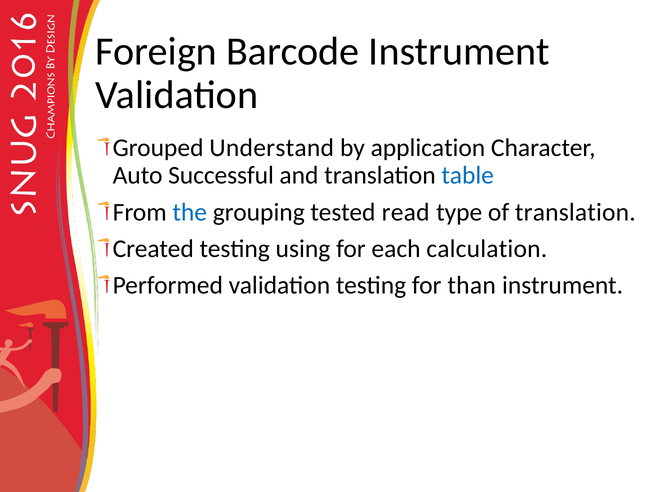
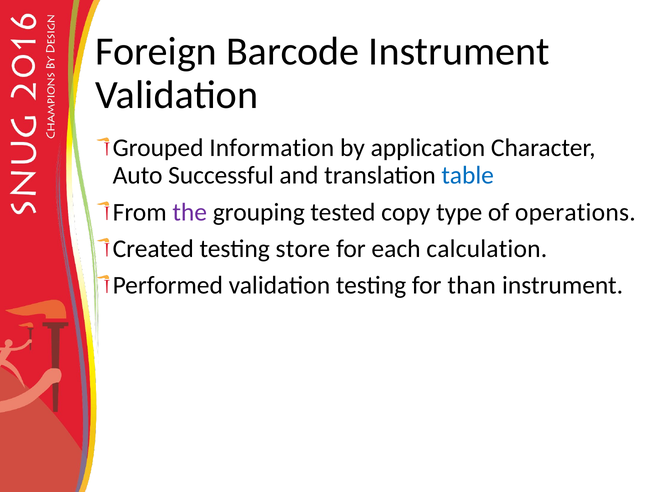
Understand: Understand -> Information (272, 148)
the colour: blue -> purple (190, 212)
read: read -> copy (406, 212)
of translation: translation -> operations (575, 212)
using: using -> store (303, 249)
